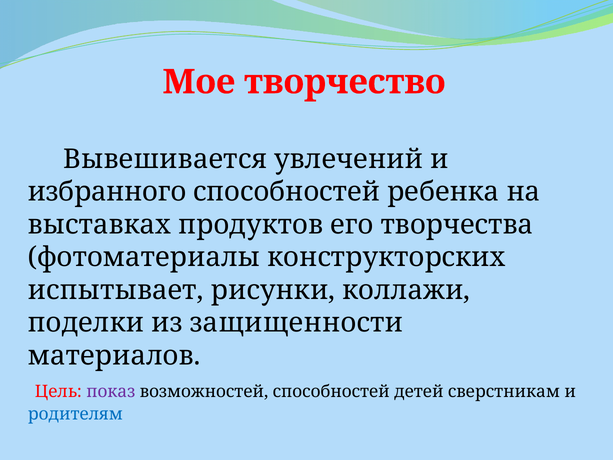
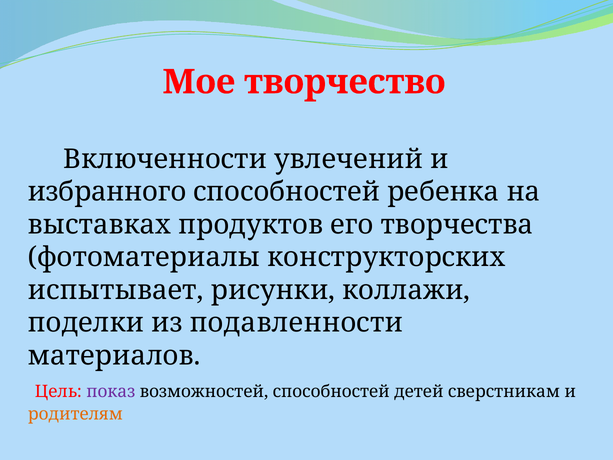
Вывешивается: Вывешивается -> Включенности (165, 159)
защищенности: защищенности -> подавленности (296, 323)
родителям colour: blue -> orange (75, 414)
